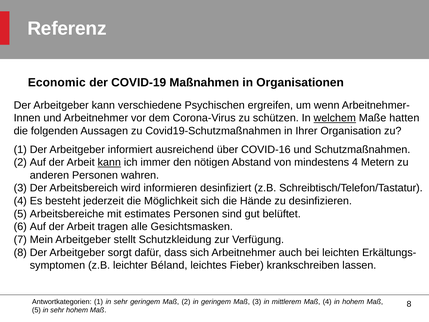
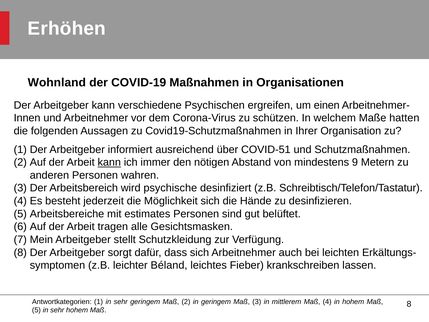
Referenz: Referenz -> Erhöhen (67, 28)
Economic: Economic -> Wohnland (57, 82)
wenn: wenn -> einen (327, 105)
welchem underline: present -> none (335, 118)
COVID-16: COVID-16 -> COVID-51 (266, 149)
mindestens 4: 4 -> 9 (355, 162)
informieren: informieren -> psychische (170, 188)
